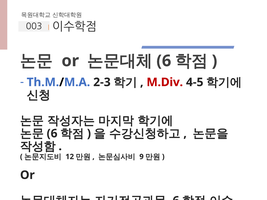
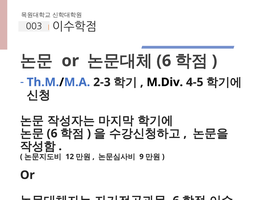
M.Div colour: red -> black (165, 82)
